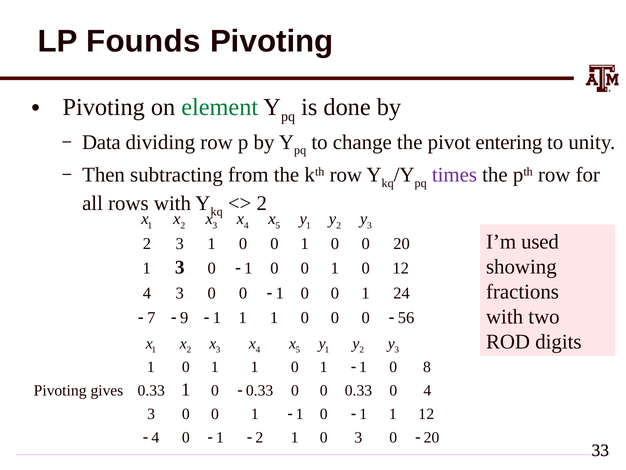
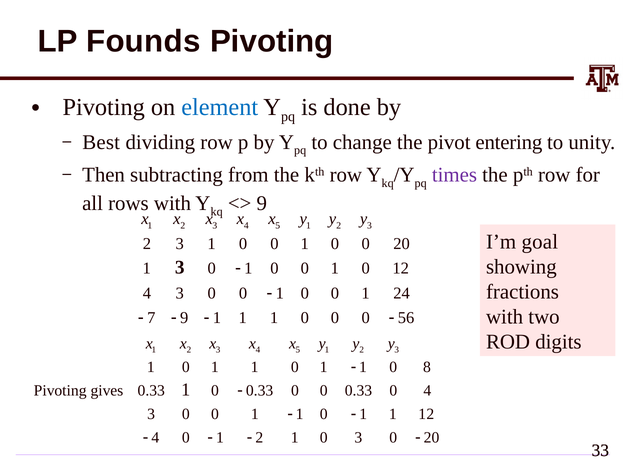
element colour: green -> blue (220, 107)
Data: Data -> Best (101, 142)
2: 2 -> 9 (262, 203)
used: used -> goal (540, 241)
